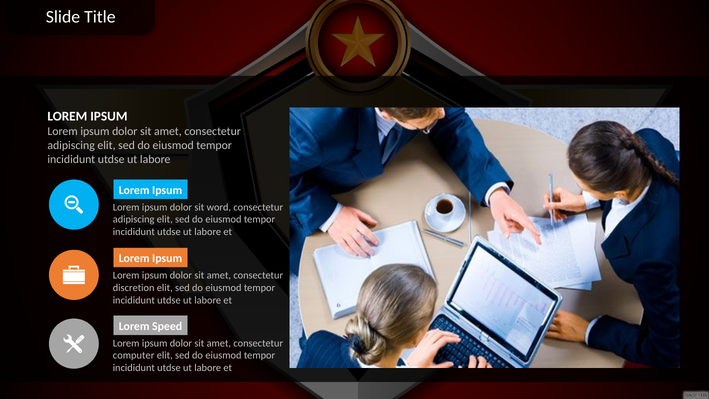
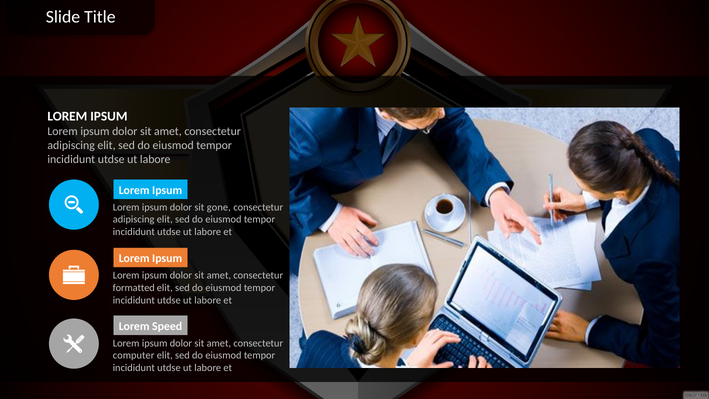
word: word -> gone (219, 207)
discretion: discretion -> formatted (134, 288)
